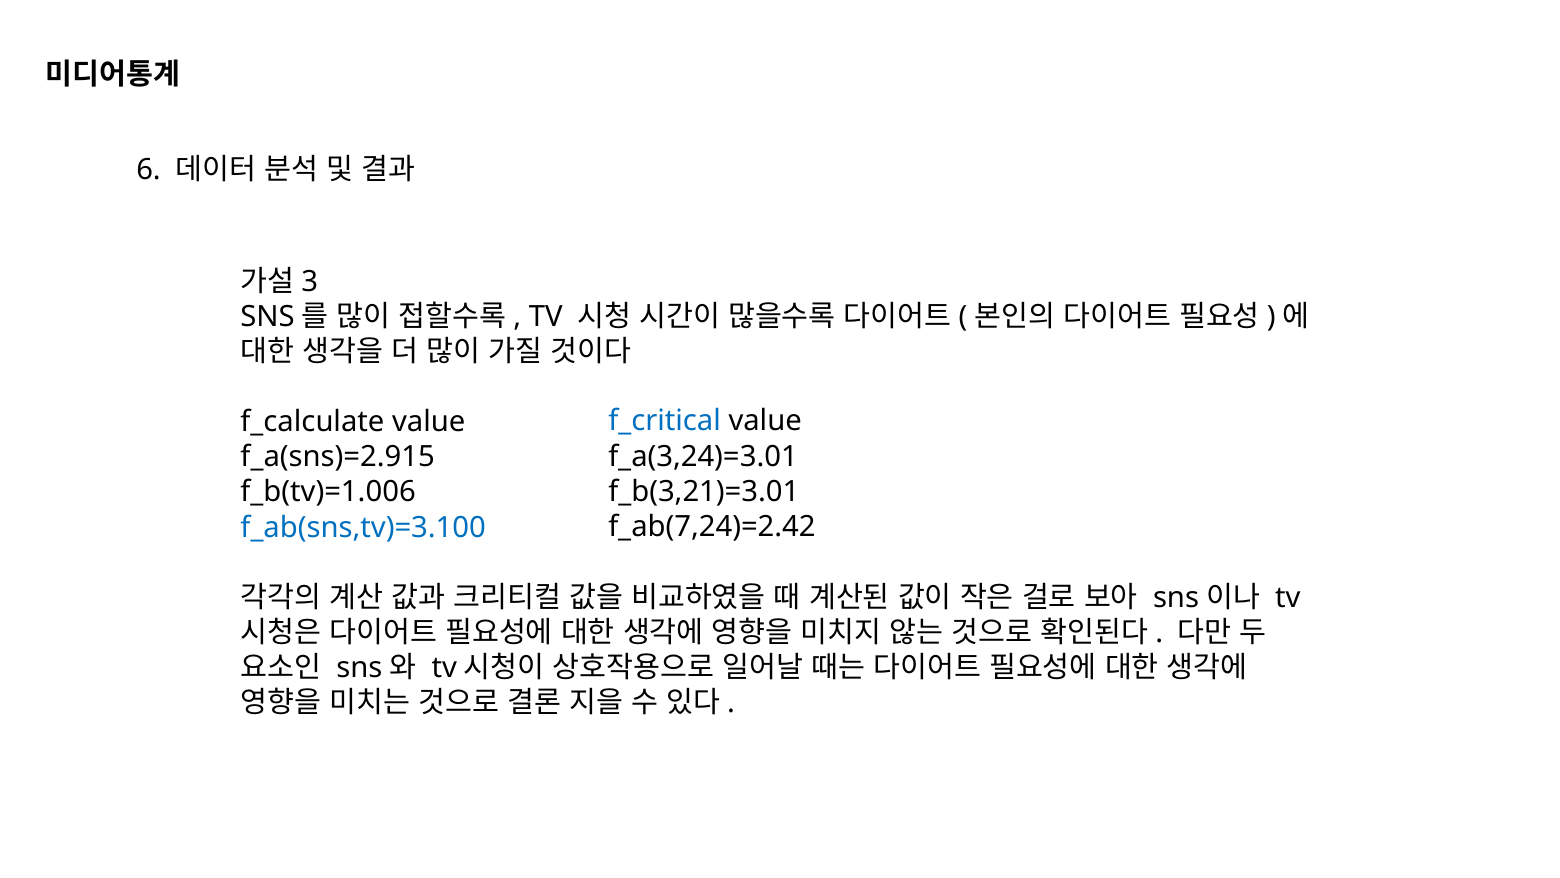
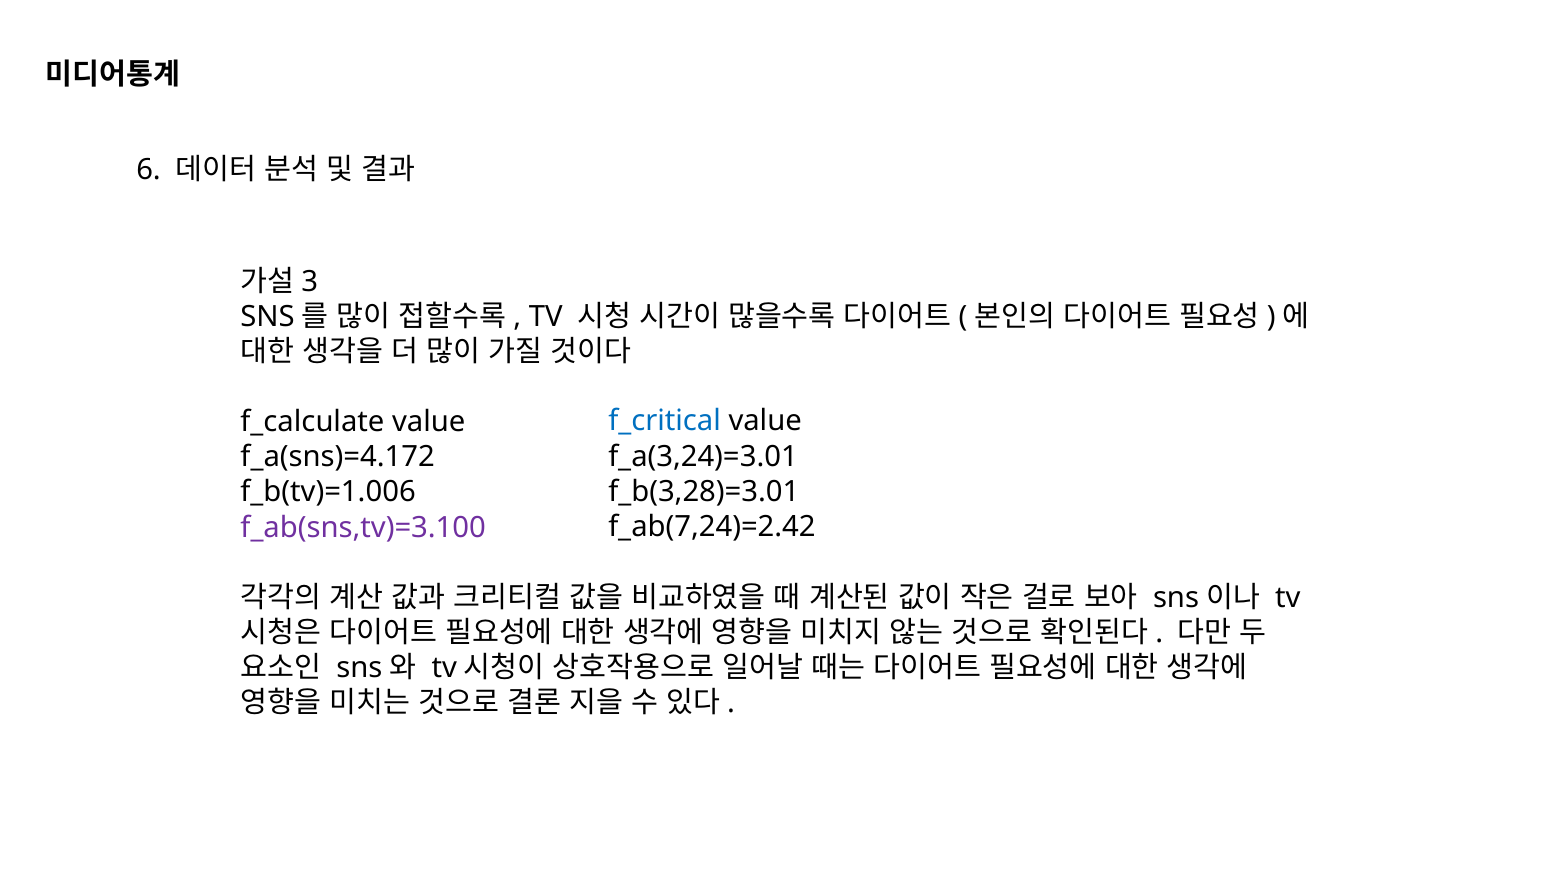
f_a(sns)=2.915: f_a(sns)=2.915 -> f_a(sns)=4.172 (338, 457)
f_b(3,21)=3.01: f_b(3,21)=3.01 -> f_b(3,28)=3.01 (704, 491)
f_ab(sns,tv)=3.100 colour: blue -> purple (363, 527)
